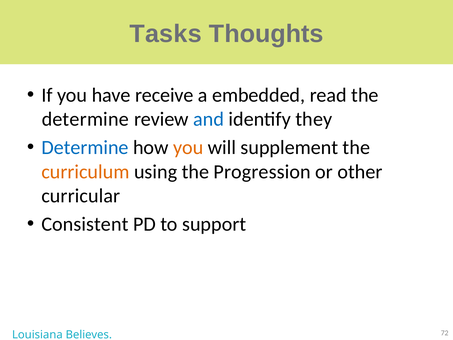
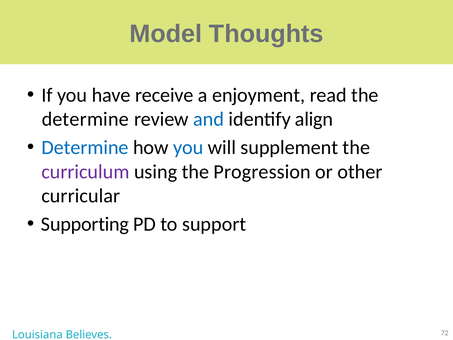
Tasks: Tasks -> Model (166, 34)
embedded: embedded -> enjoyment (259, 95)
they: they -> align (314, 119)
you colour: orange -> blue (188, 147)
curriculum colour: orange -> purple (85, 172)
Consistent: Consistent -> Supporting (85, 224)
